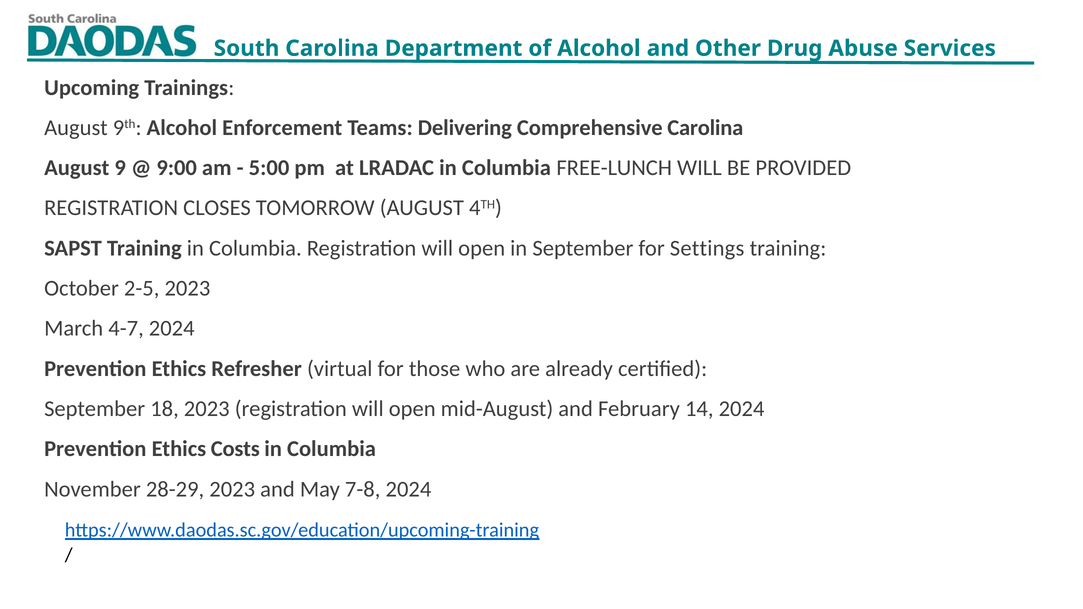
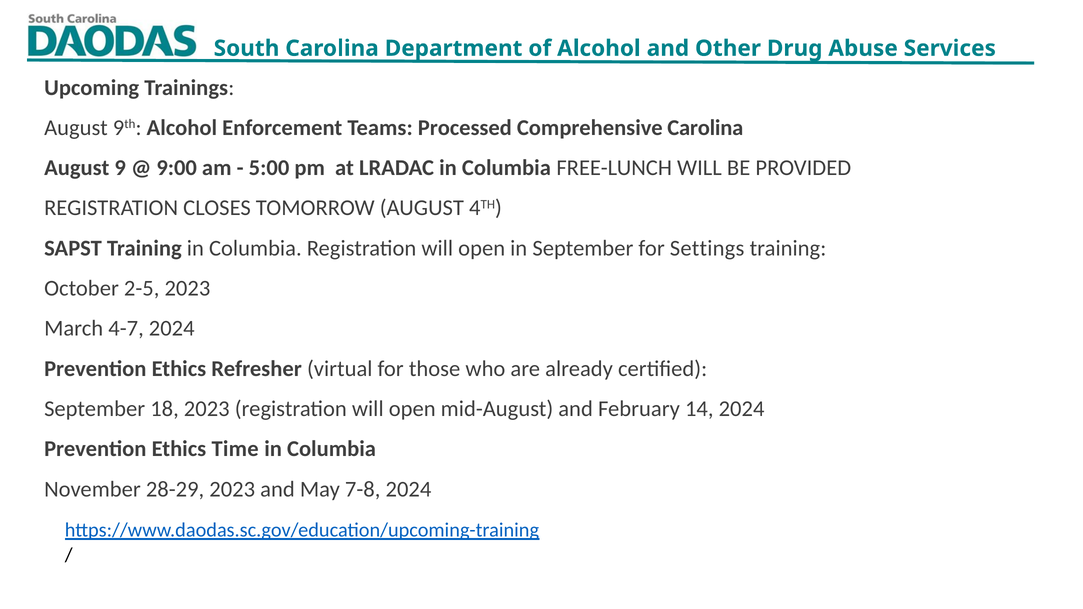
Delivering: Delivering -> Processed (465, 128)
Costs: Costs -> Time (235, 449)
